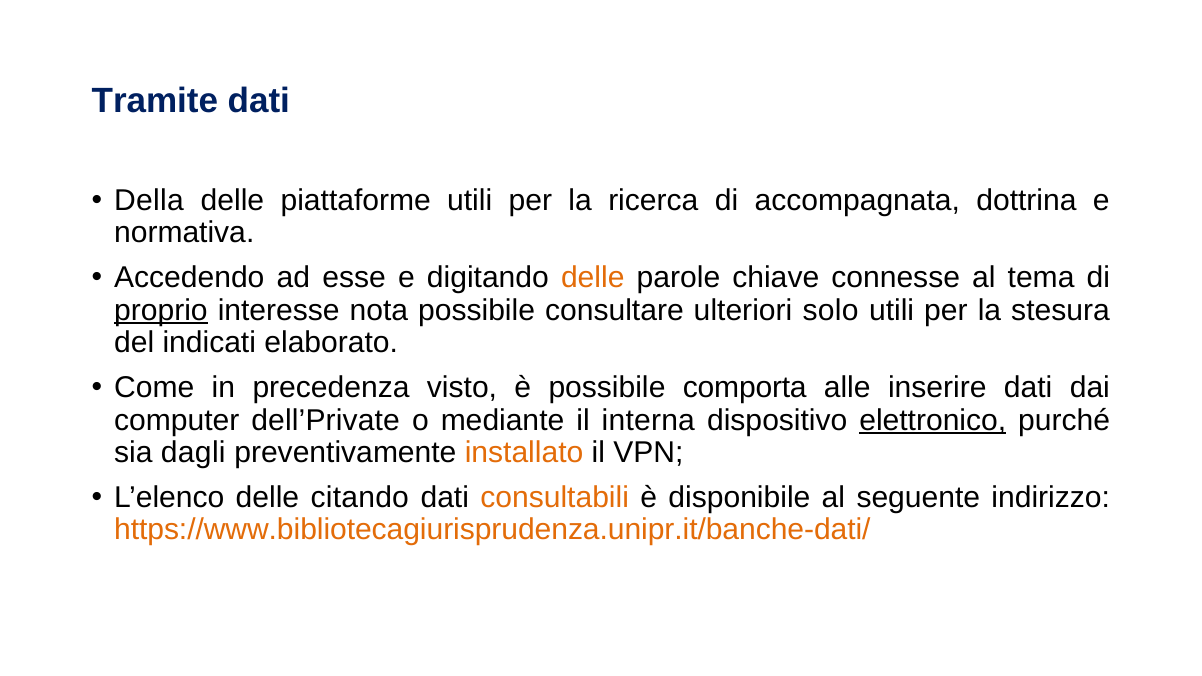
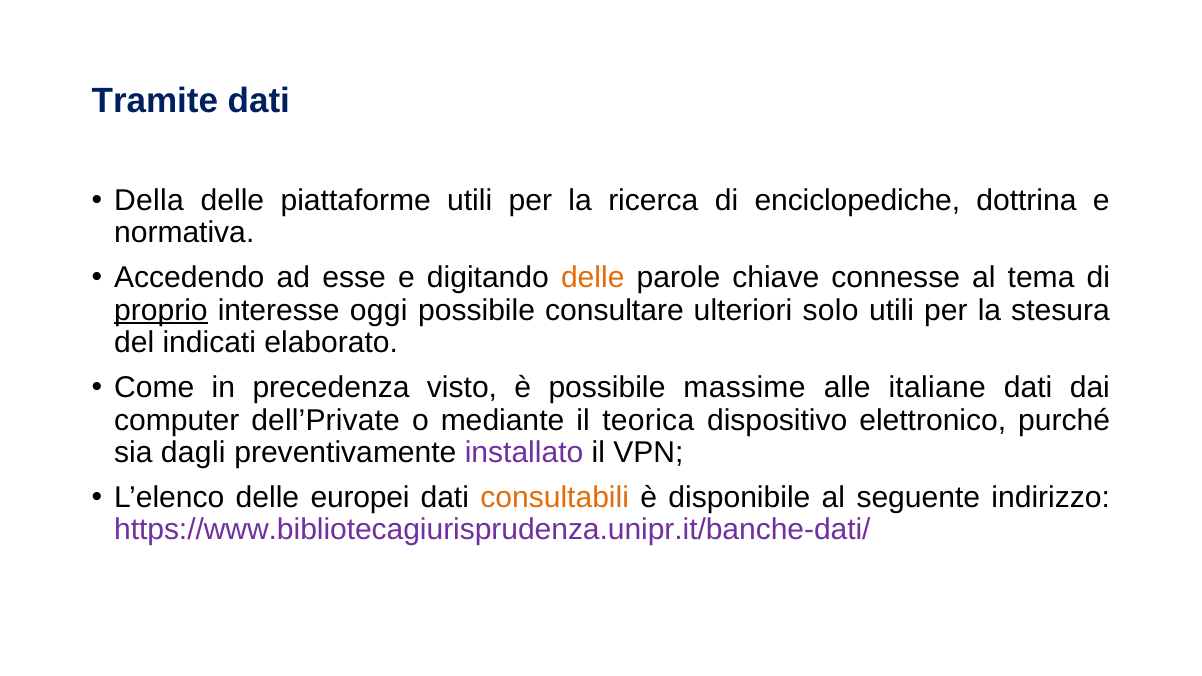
accompagnata: accompagnata -> enciclopediche (857, 201)
nota: nota -> oggi (379, 310)
comporta: comporta -> massime (745, 388)
inserire: inserire -> italiane (937, 388)
interna: interna -> teorica (648, 420)
elettronico underline: present -> none (933, 420)
installato colour: orange -> purple (524, 453)
citando: citando -> europei (360, 498)
https://www.bibliotecagiurisprudenza.unipr.it/banche-dati/ colour: orange -> purple (492, 530)
